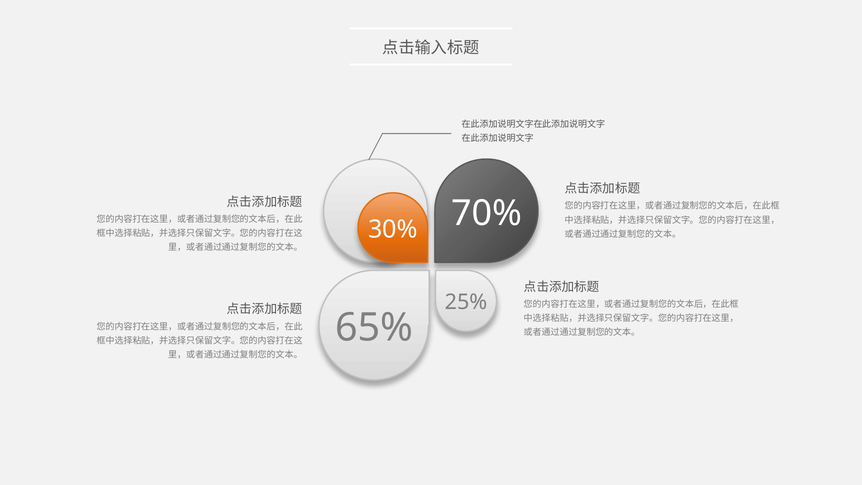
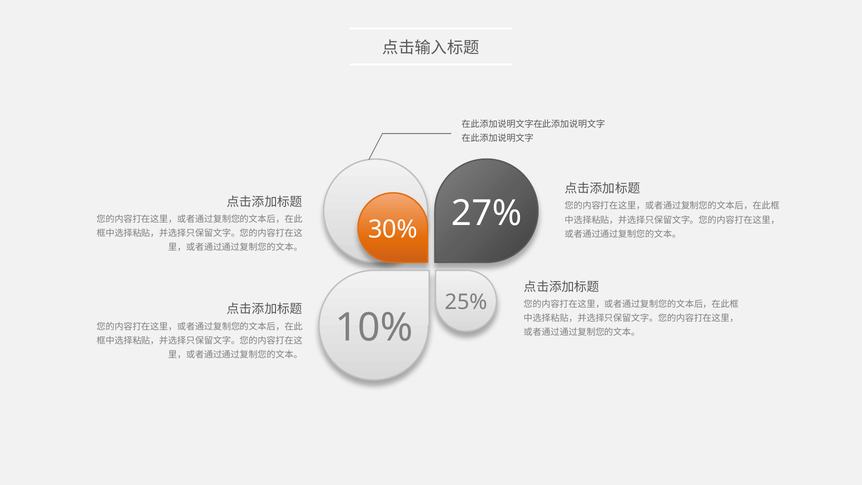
70%: 70% -> 27% (486, 213)
65%: 65% -> 10% (374, 328)
